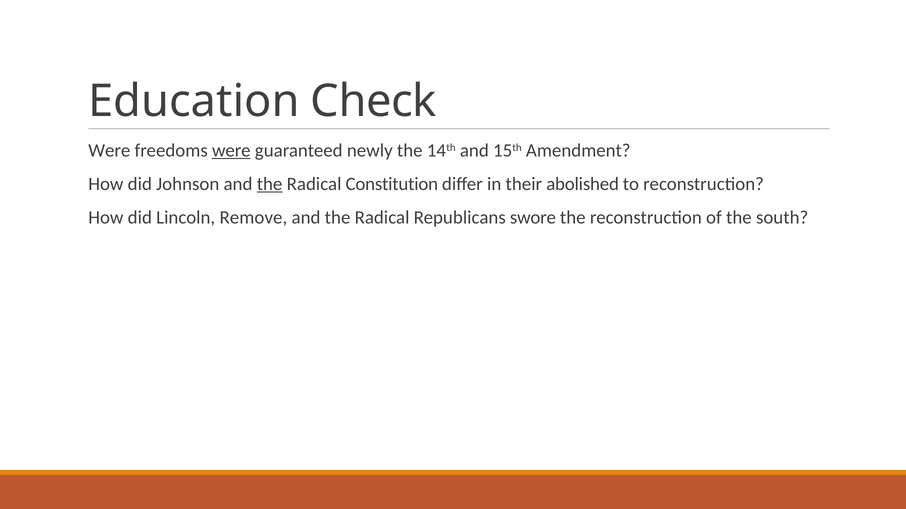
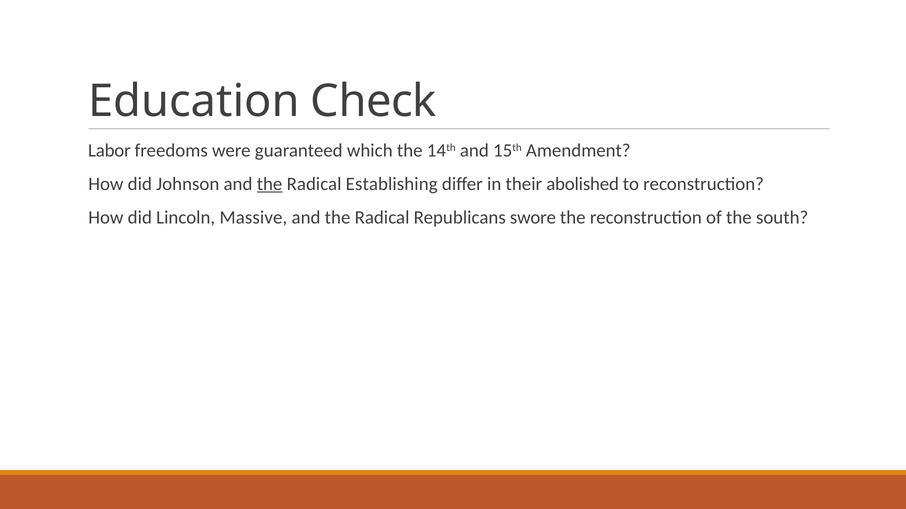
Were: Were -> Labor (109, 151)
were underline: present -> none (231, 151)
newly: newly -> which (370, 151)
Constitution: Constitution -> Establishing (392, 184)
Remove: Remove -> Massive (253, 218)
